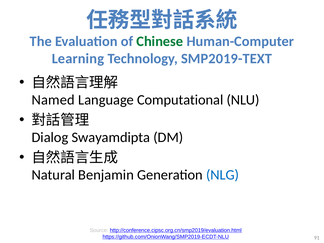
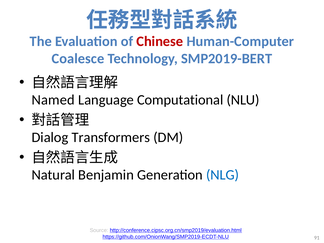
Chinese colour: green -> red (160, 41)
Learning: Learning -> Coalesce (78, 59)
SMP2019-TEXT: SMP2019-TEXT -> SMP2019-BERT (227, 59)
Swayamdipta: Swayamdipta -> Transformers (111, 137)
